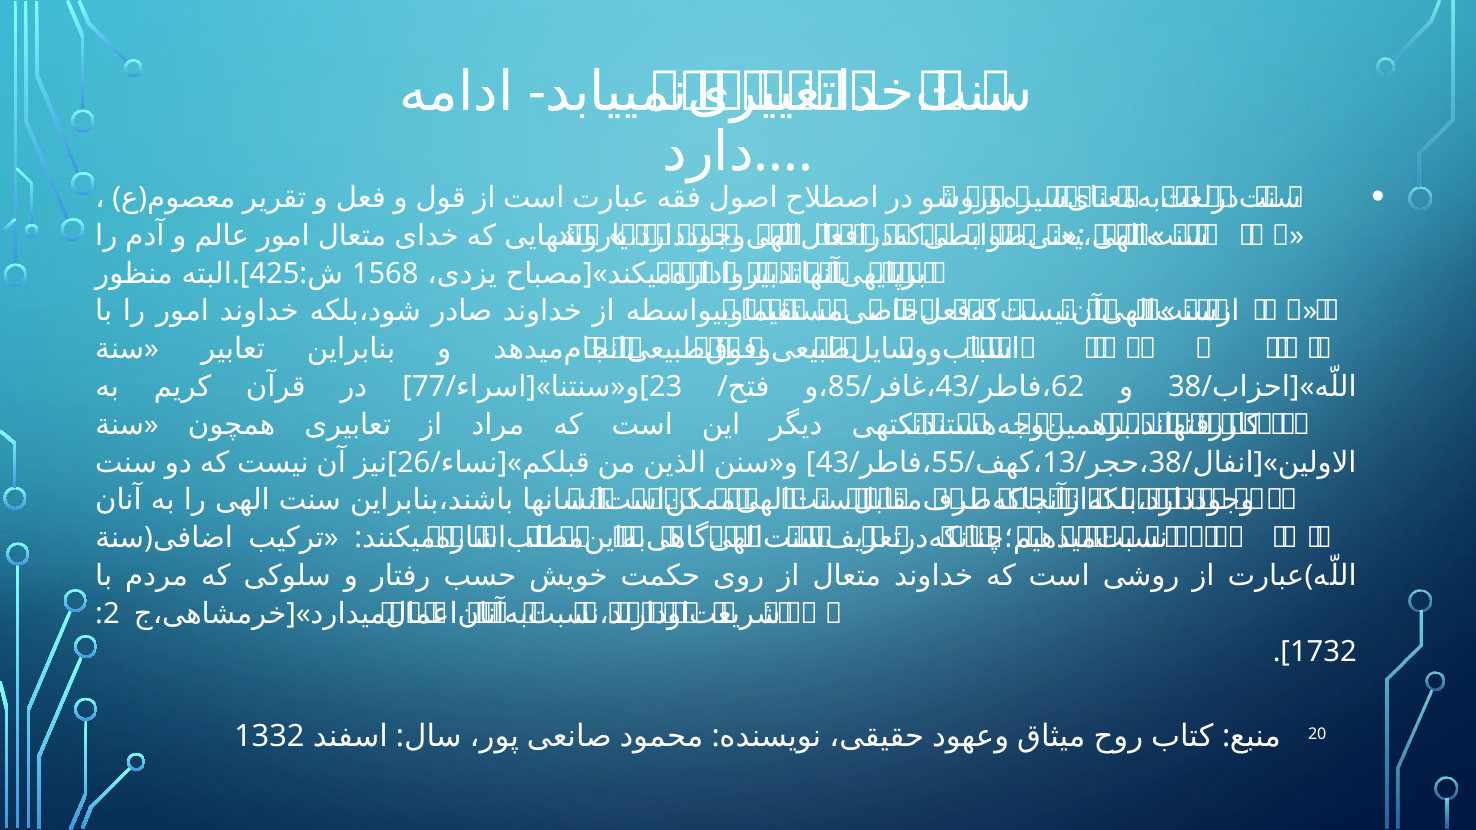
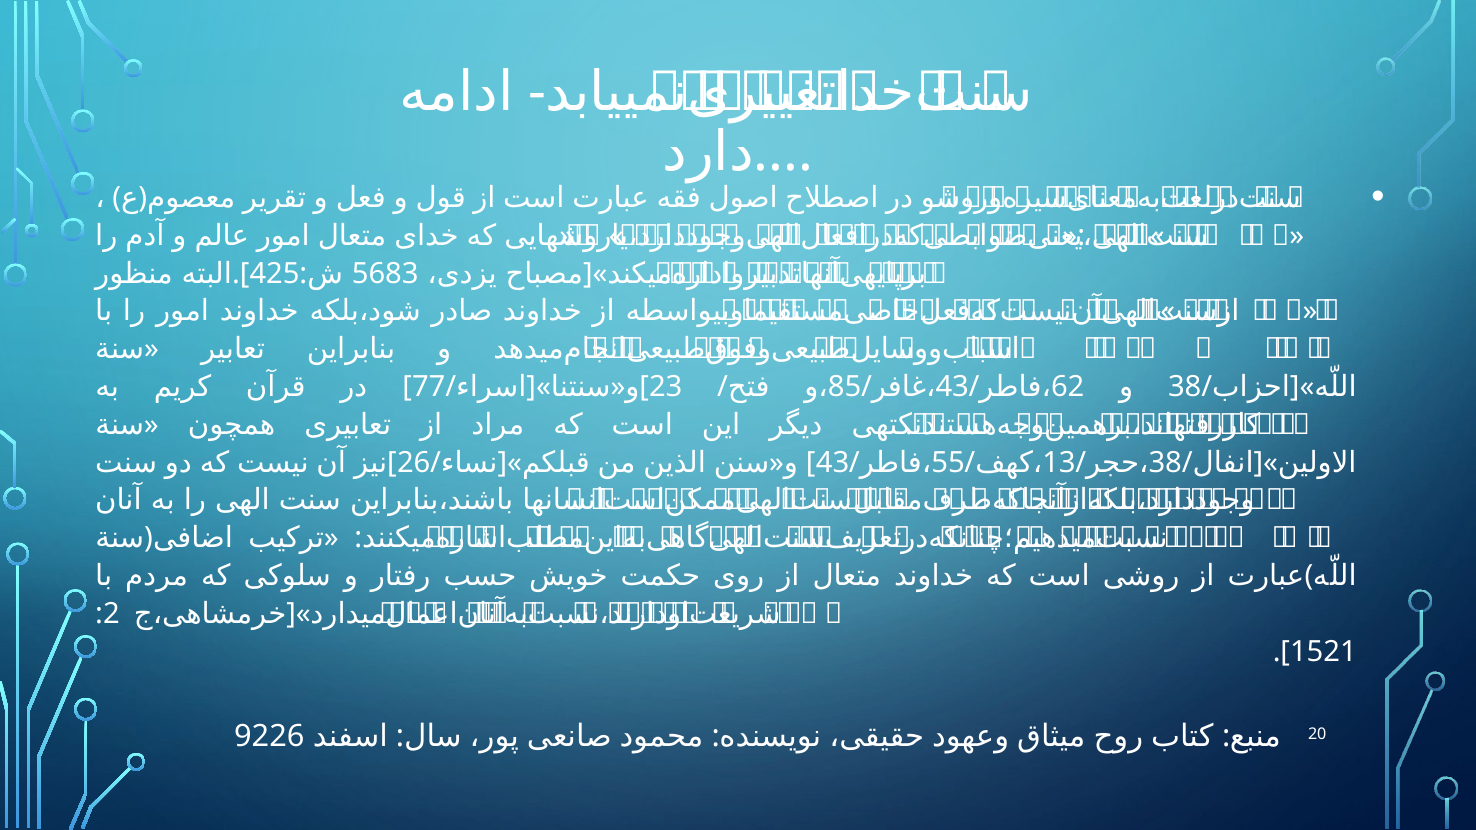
1568: 1568 -> 5683 (385, 273)
1732: 1732 -> 1521 (1323, 652)
1332: 1332 -> 9226 (269, 736)
